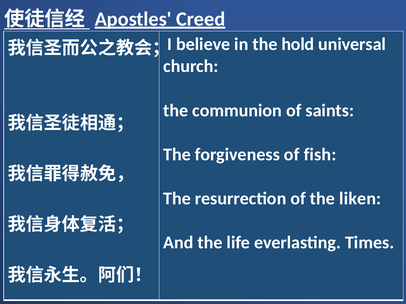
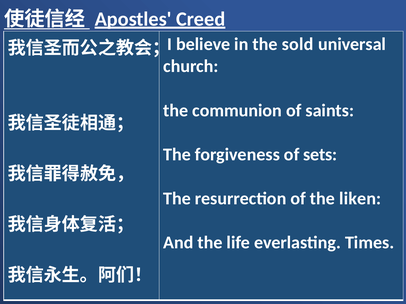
hold: hold -> sold (298, 44)
fish: fish -> sets (320, 155)
